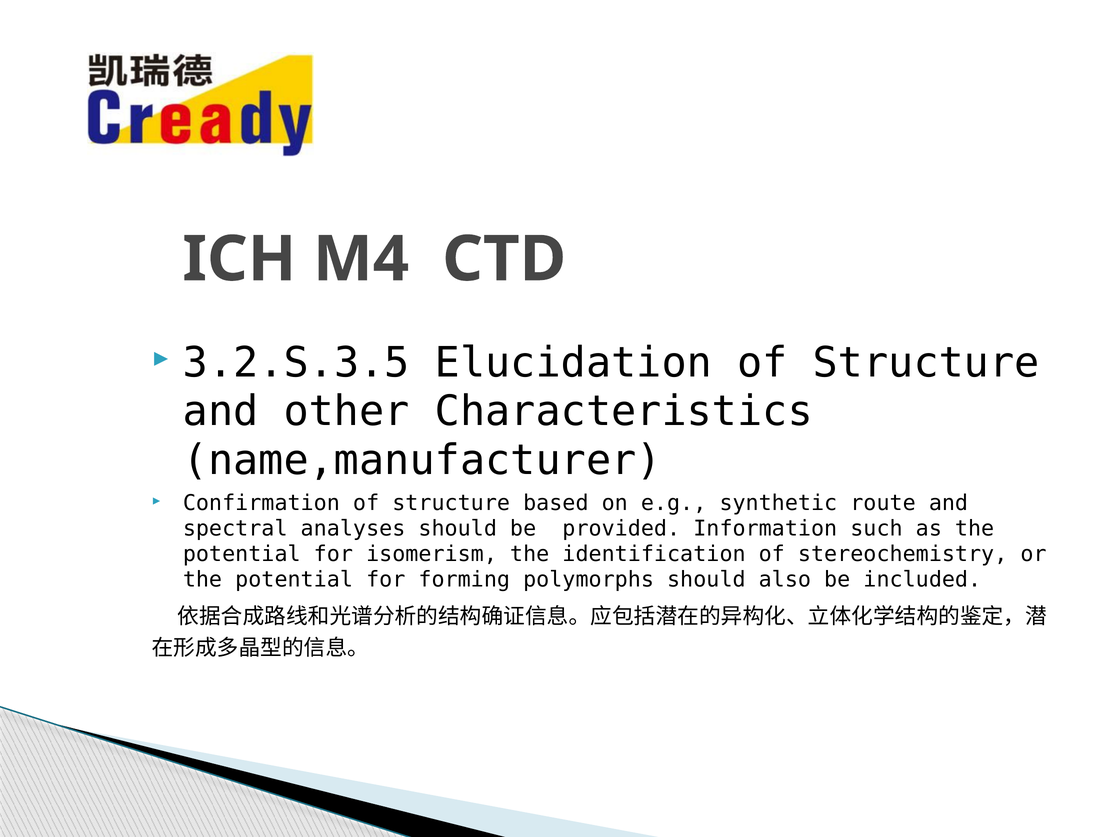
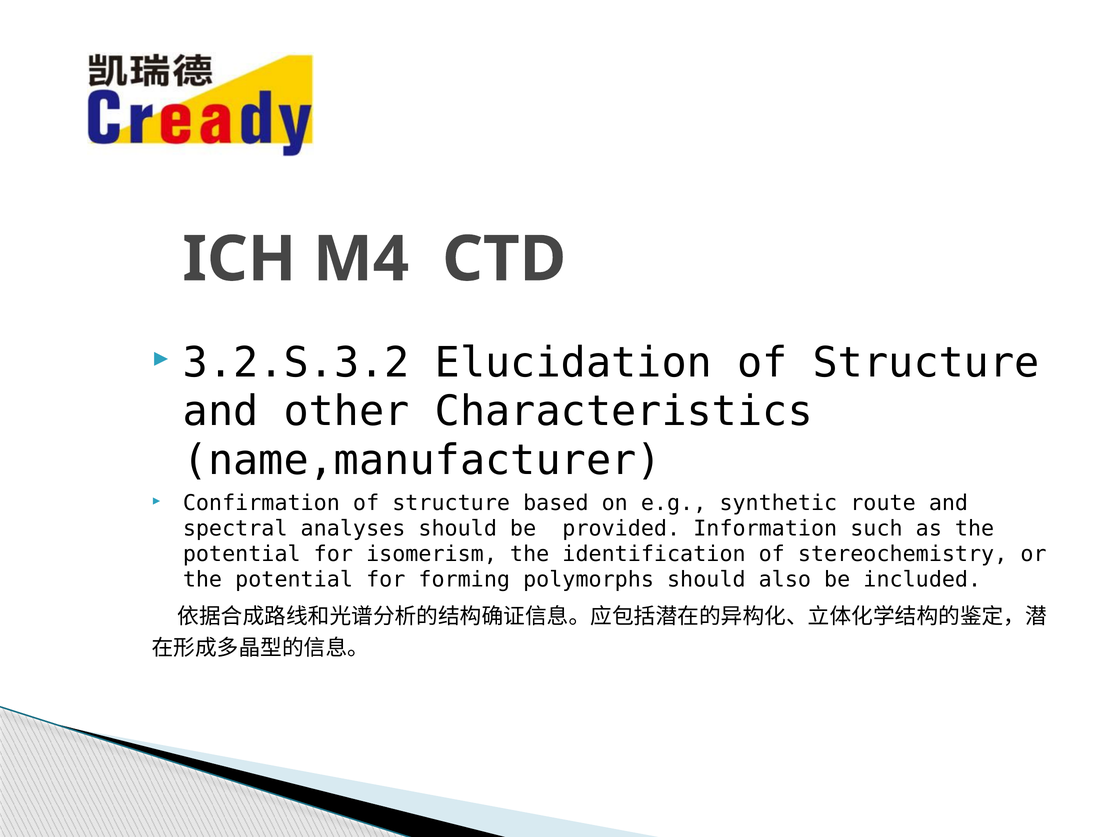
3.2.S.3.5: 3.2.S.3.5 -> 3.2.S.3.2 (296, 363)
